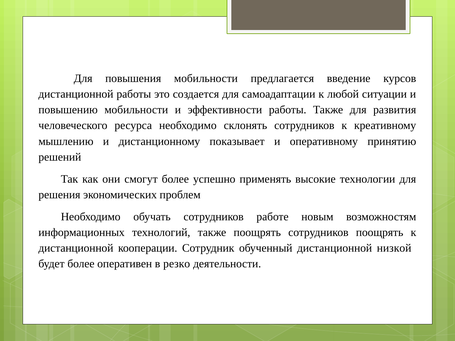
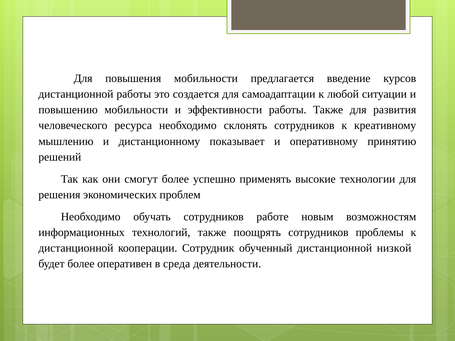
сотрудников поощрять: поощрять -> проблемы (380, 232)
резко: резко -> среда (177, 264)
